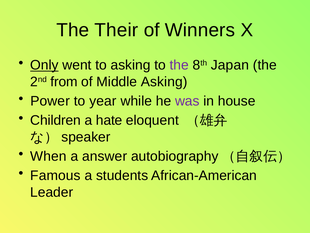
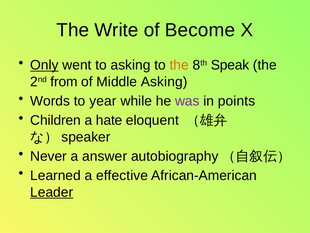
Their: Their -> Write (116, 30)
Winners: Winners -> Become (200, 30)
the colour: purple -> orange (179, 65)
Japan: Japan -> Speak (230, 65)
Power: Power -> Words (50, 101)
house: house -> points (237, 101)
When: When -> Never (49, 156)
Famous: Famous -> Learned (55, 175)
students: students -> effective (122, 175)
Leader underline: none -> present (52, 192)
